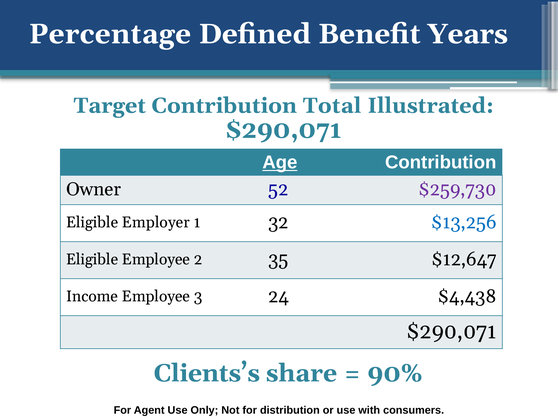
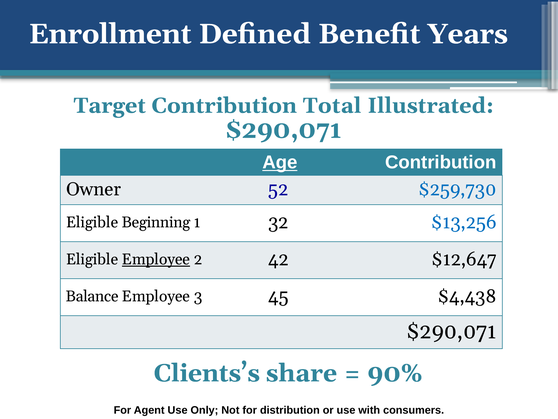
Percentage: Percentage -> Enrollment (110, 34)
$259,730 colour: purple -> blue (458, 189)
Employer: Employer -> Beginning (156, 222)
Employee underline: none -> present (156, 259)
35: 35 -> 42 (278, 259)
Income: Income -> Balance (92, 296)
24: 24 -> 45 (278, 296)
